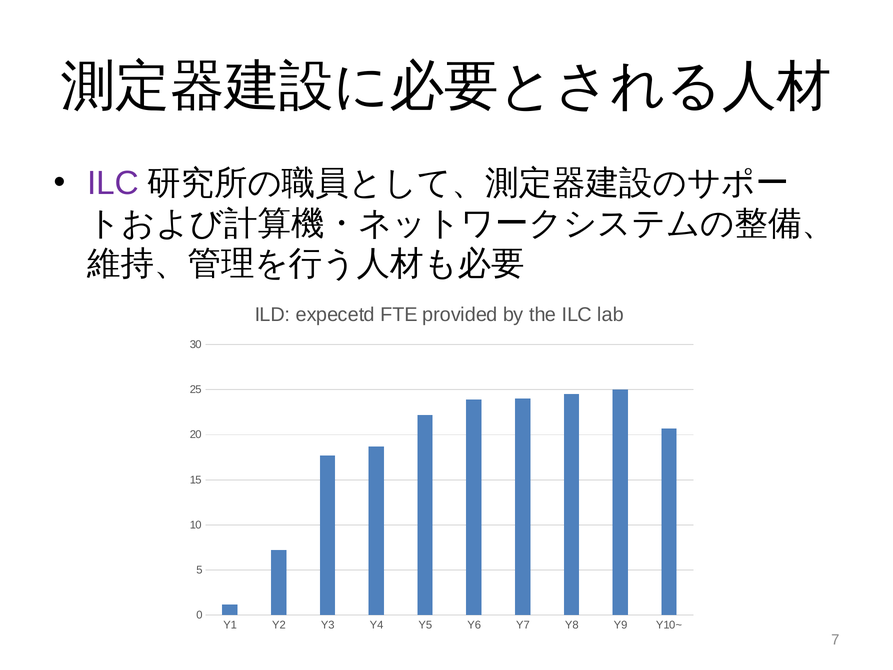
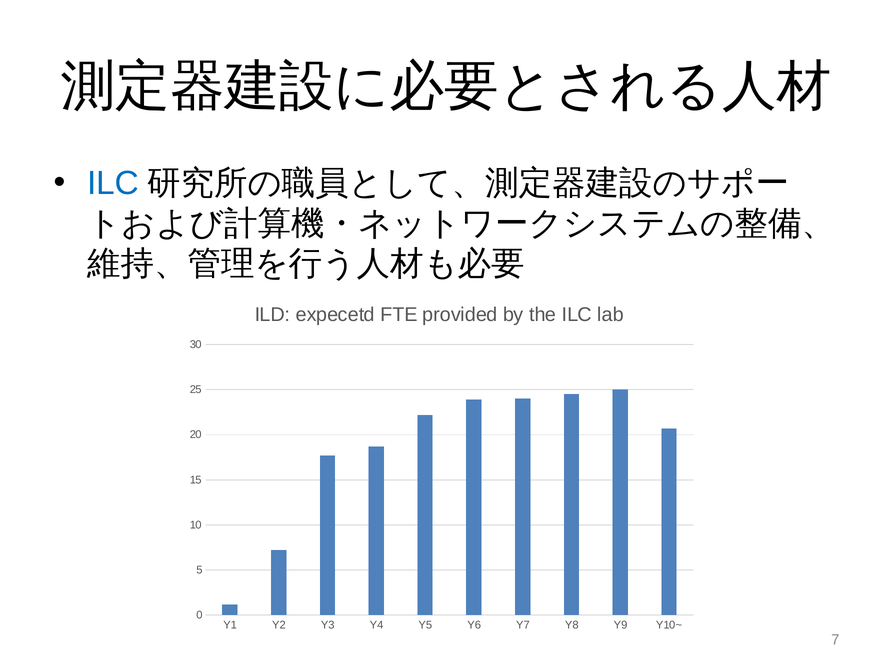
ILC colour: purple -> blue (113, 183)
